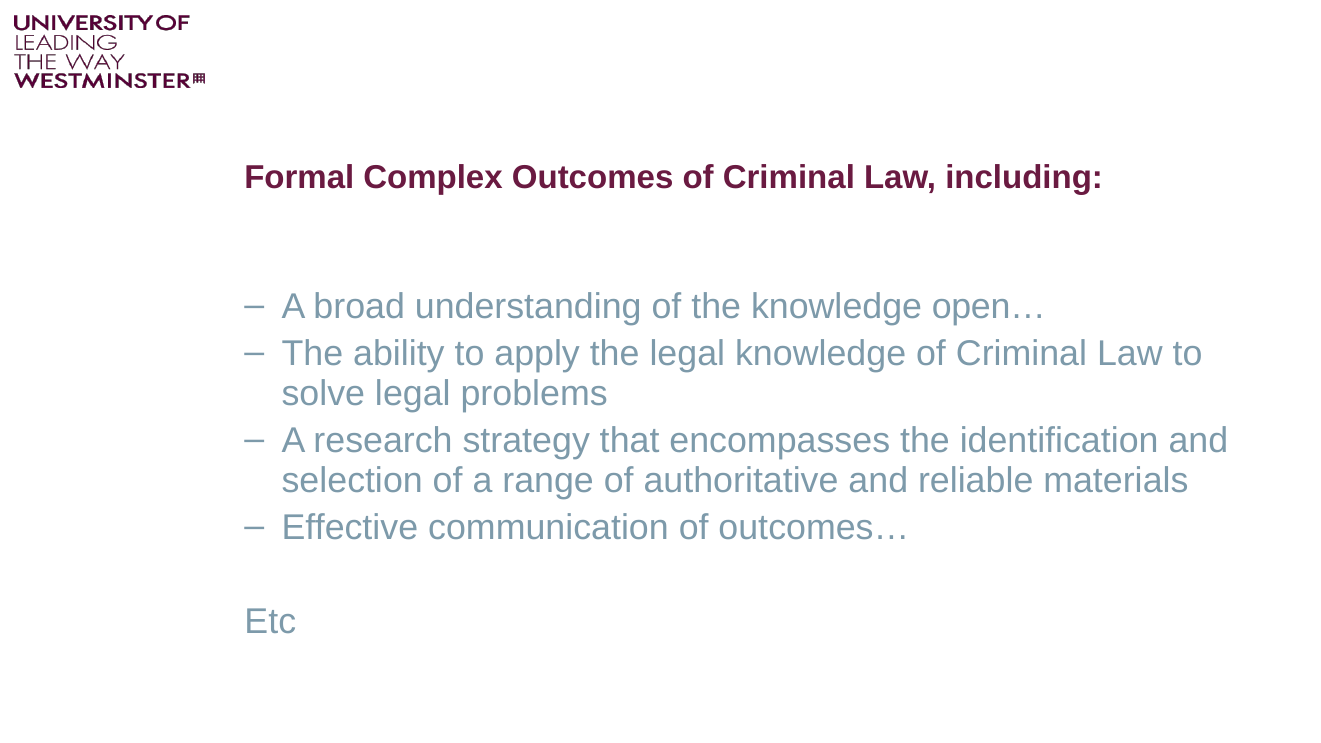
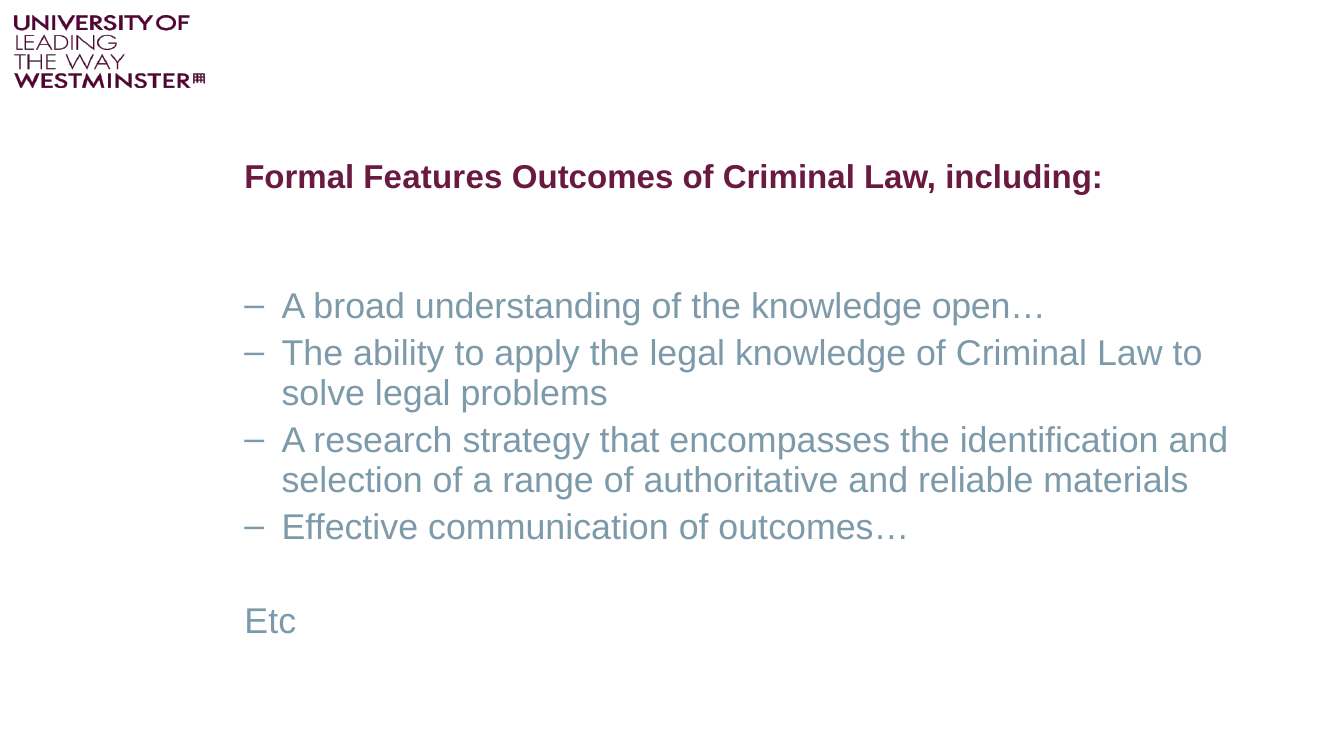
Complex: Complex -> Features (433, 178)
